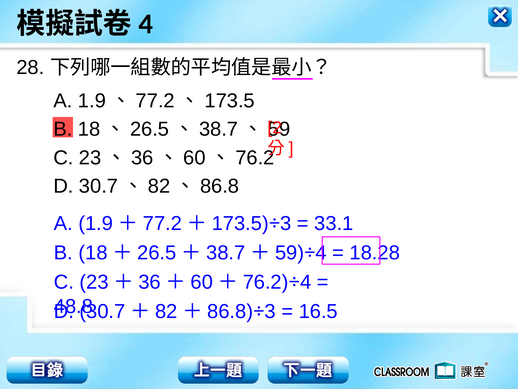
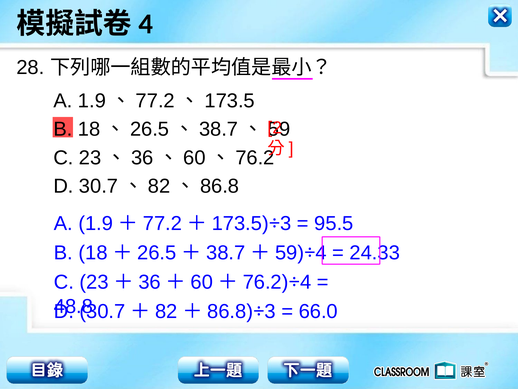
33.1: 33.1 -> 95.5 (334, 223)
18.28: 18.28 -> 24.33 (375, 252)
16.5: 16.5 -> 66.0 (318, 311)
